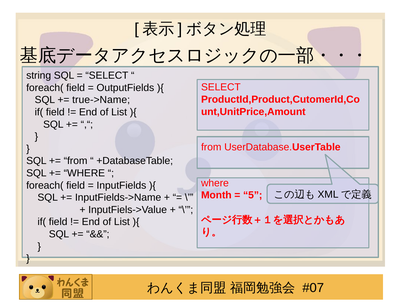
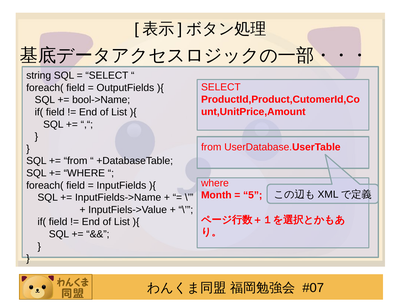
true->Name: true->Name -> bool->Name (101, 100)
